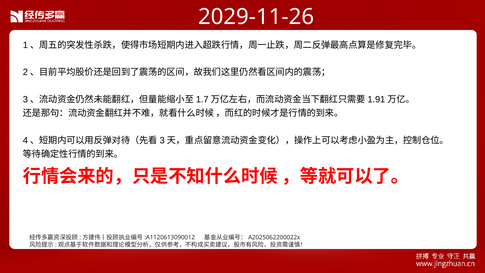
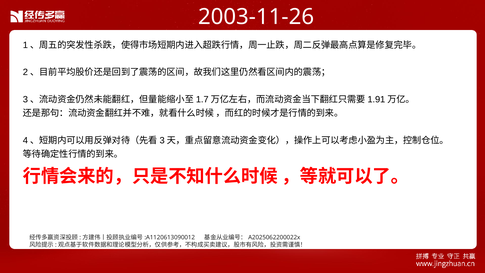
2029-11-26: 2029-11-26 -> 2003-11-26 (256, 17)
